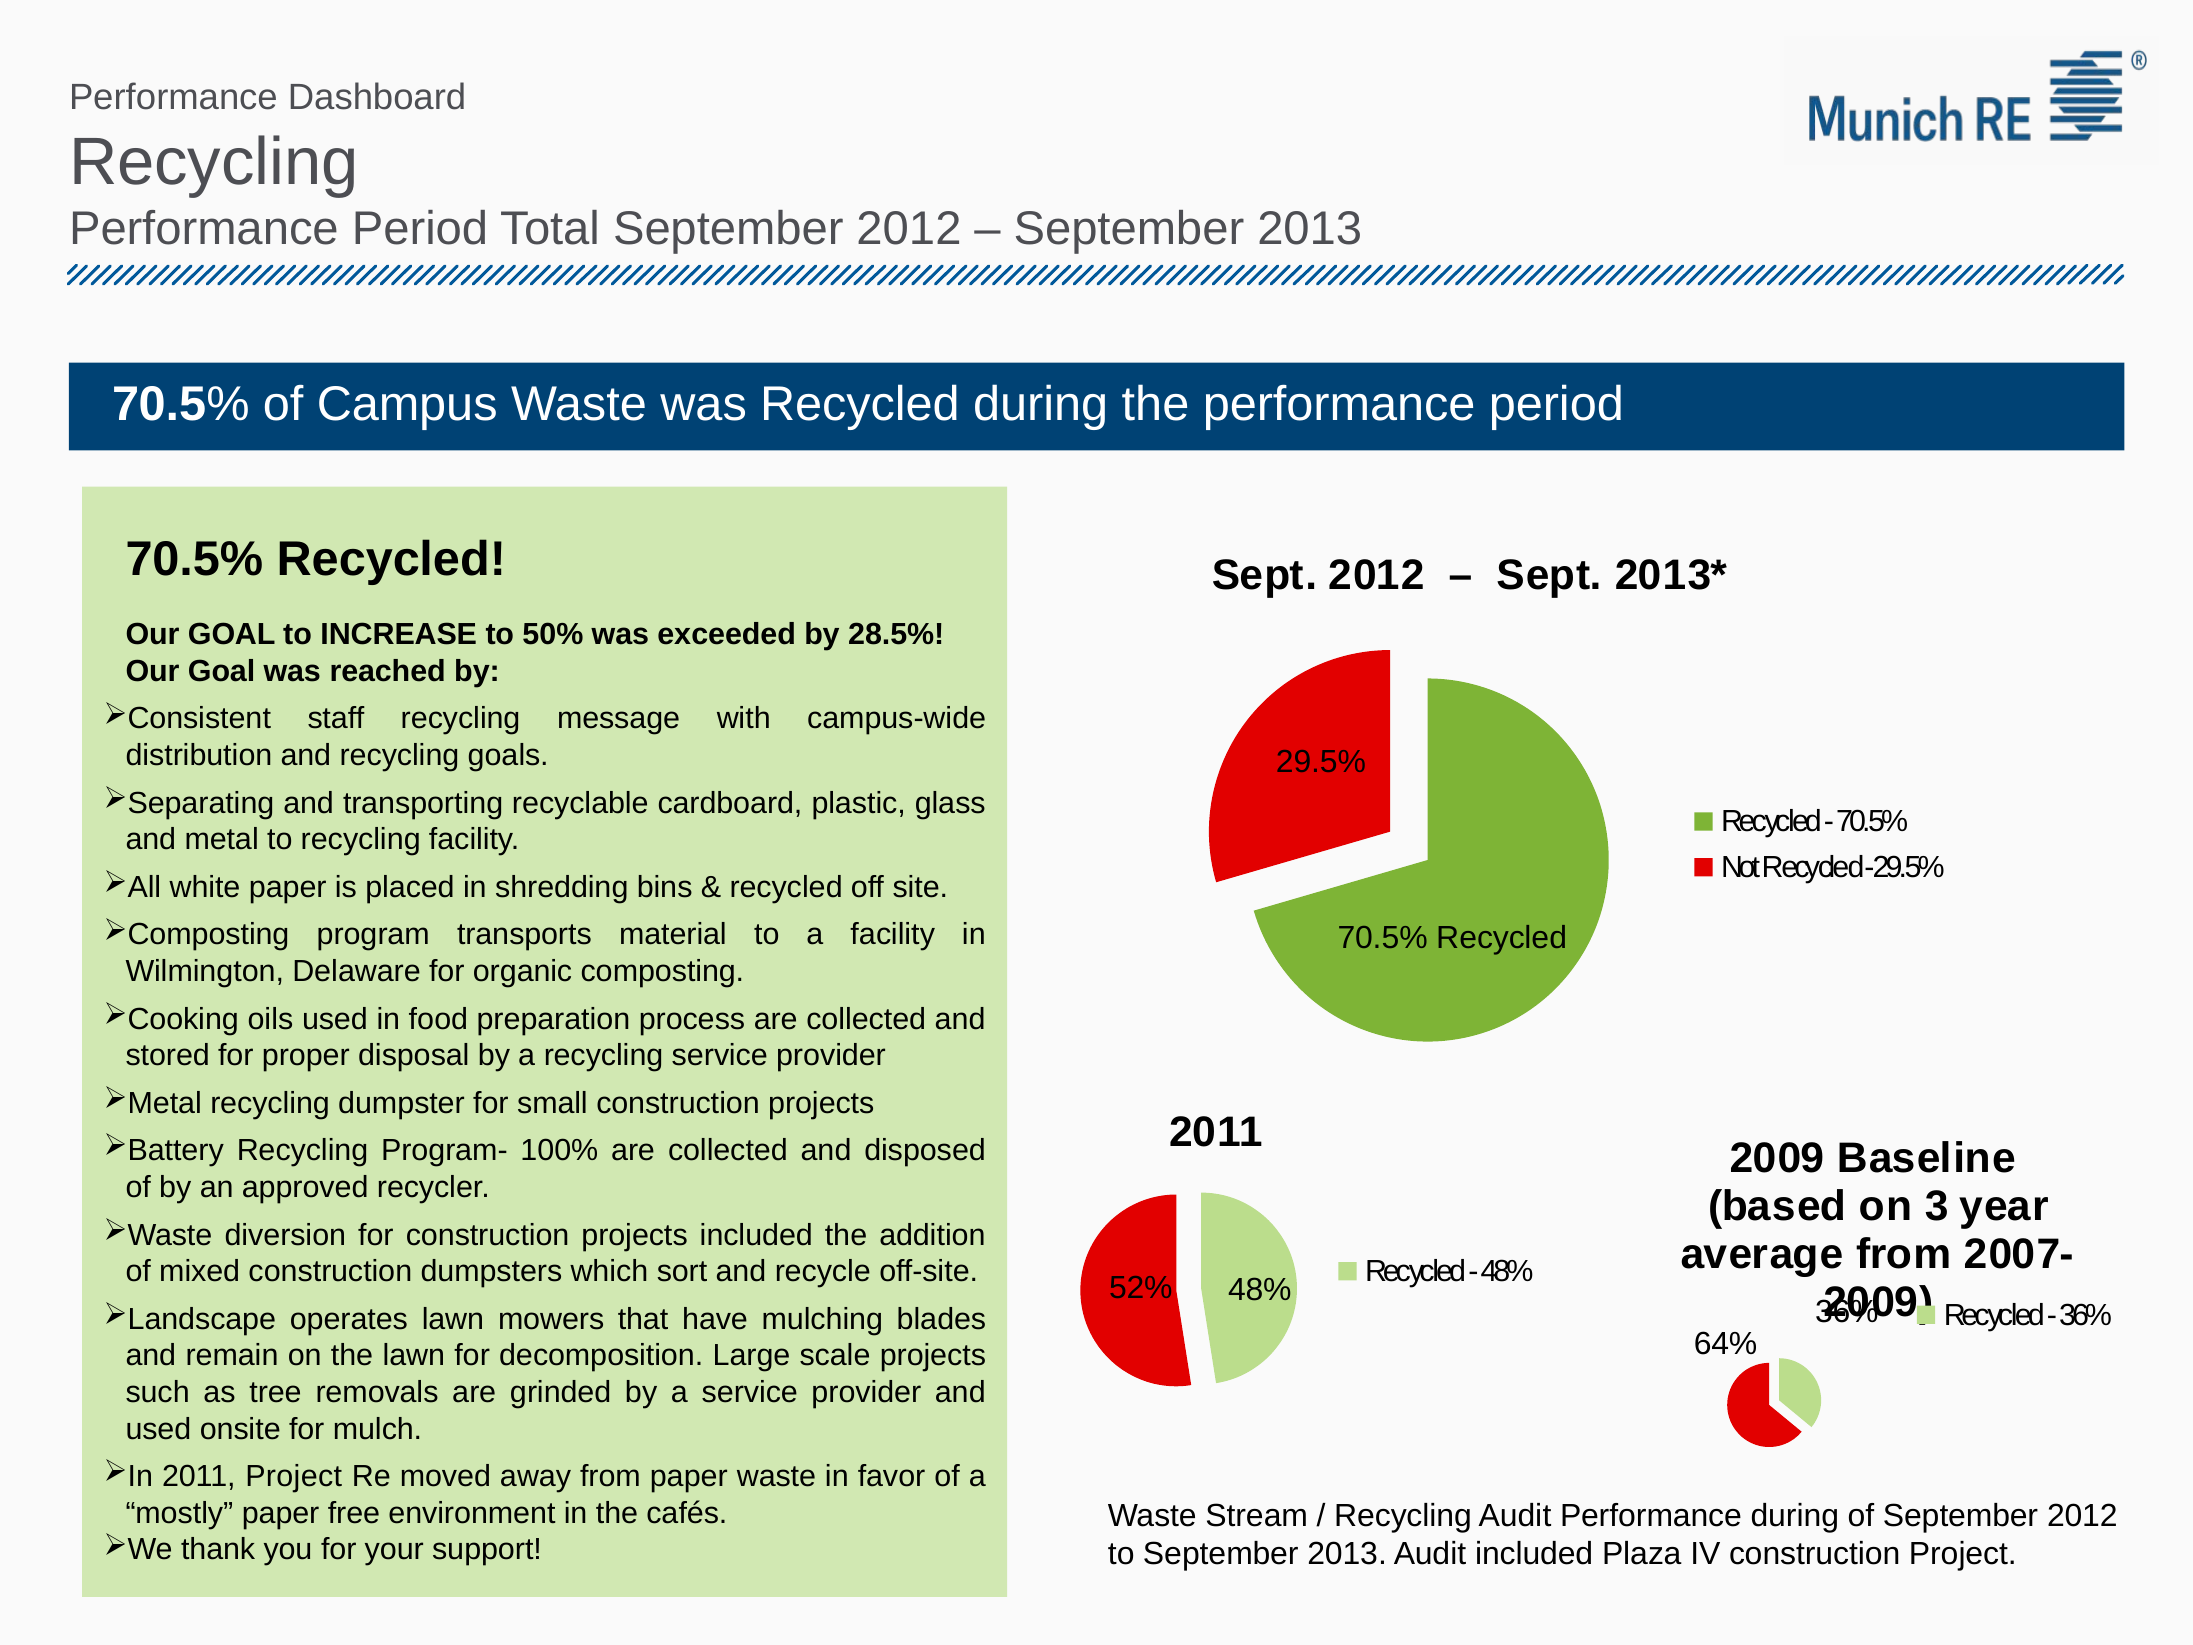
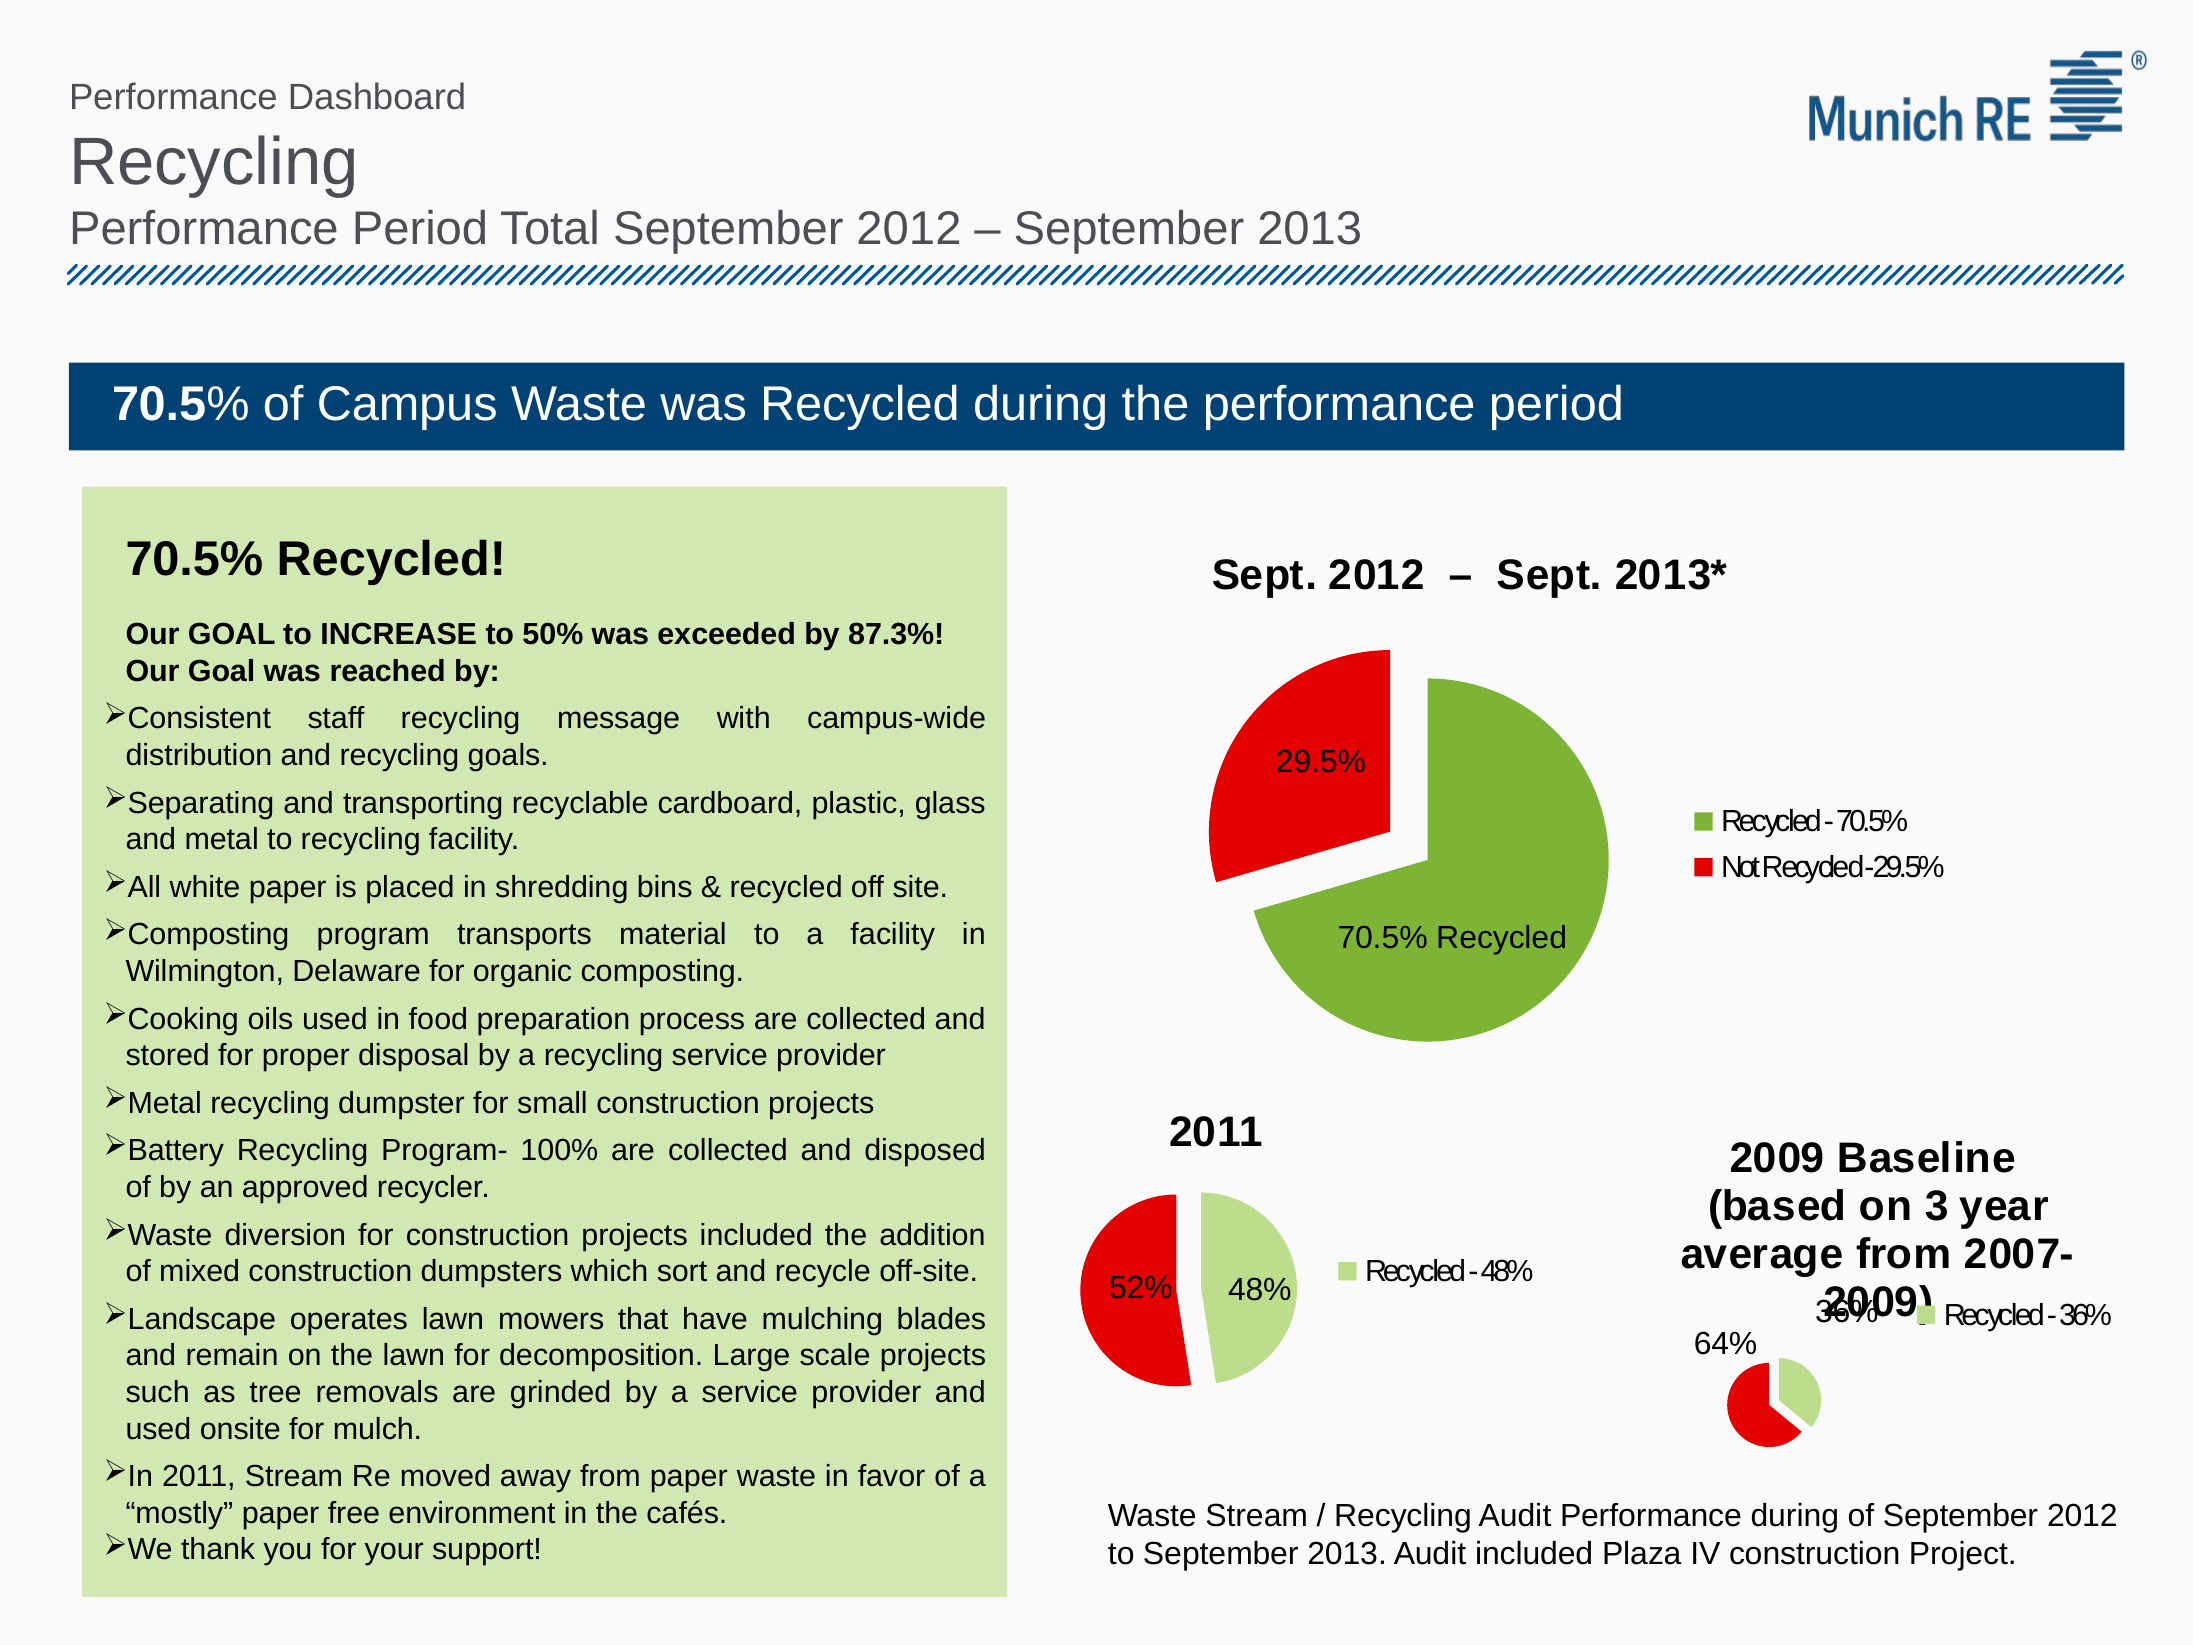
28.5%: 28.5% -> 87.3% (896, 635)
2011 Project: Project -> Stream (294, 1476)
